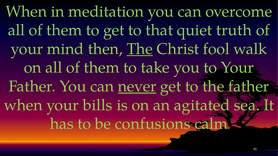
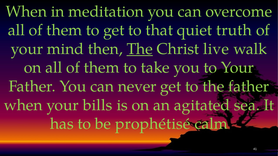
fool: fool -> live (216, 49)
never underline: present -> none (137, 87)
confusions: confusions -> prophétisé (153, 124)
